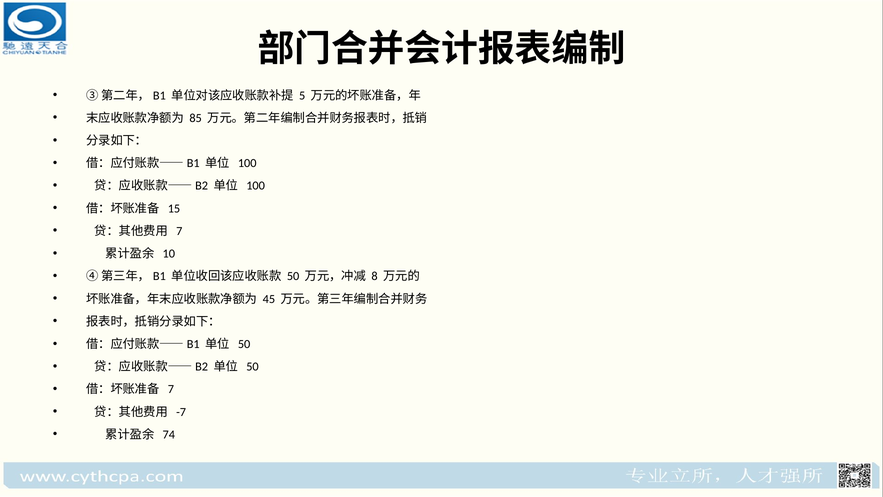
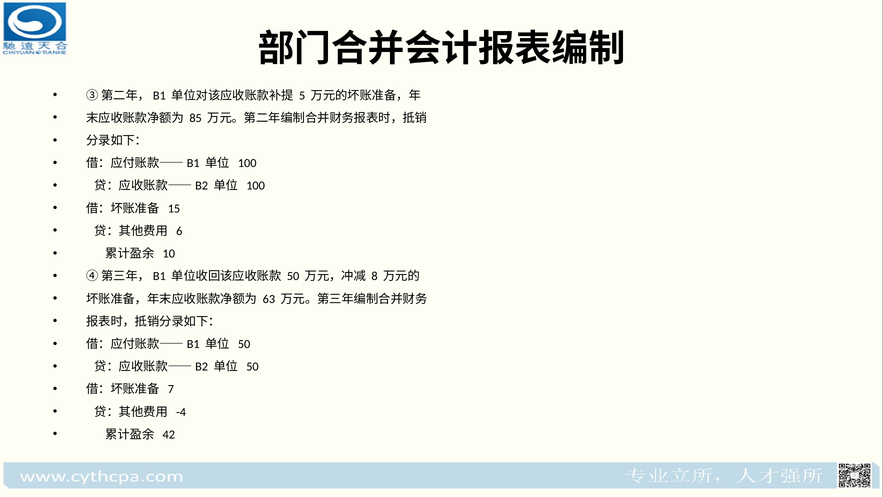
7: 7 -> 6 (179, 231)
45: 45 -> 63 (269, 299)
-7: -7 -> -4 (181, 412)
74: 74 -> 42 (169, 434)
